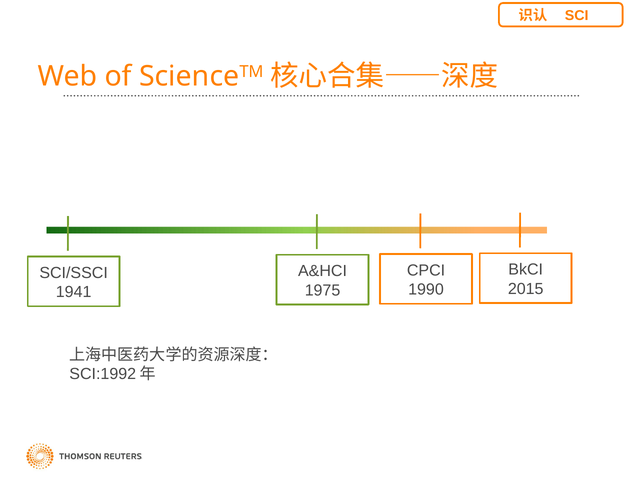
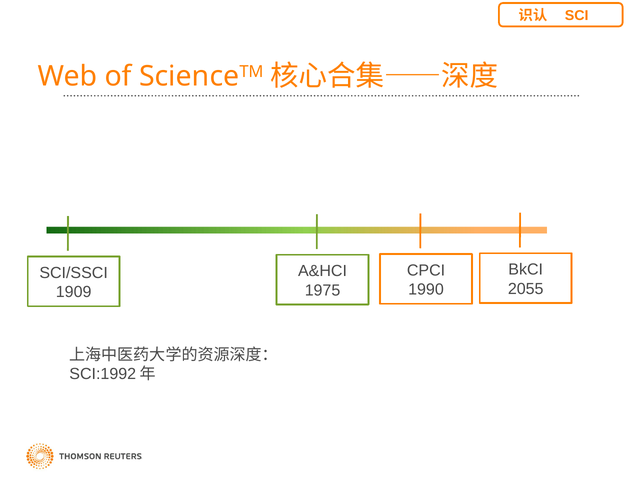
2015: 2015 -> 2055 (526, 289)
1941: 1941 -> 1909 (74, 292)
